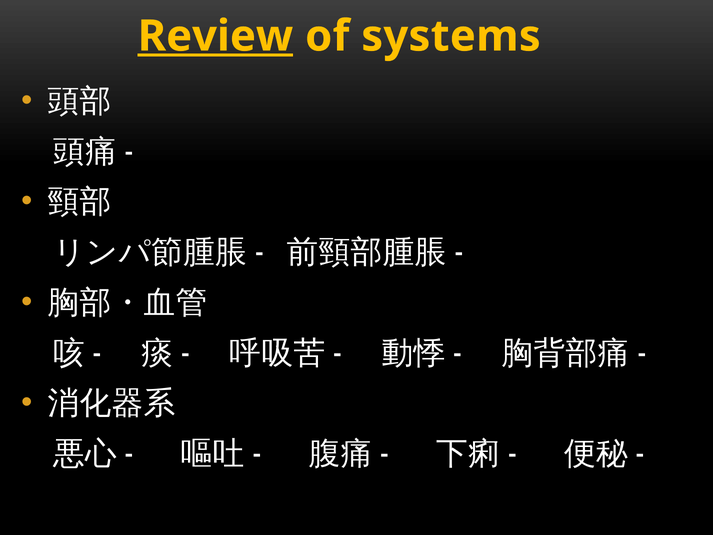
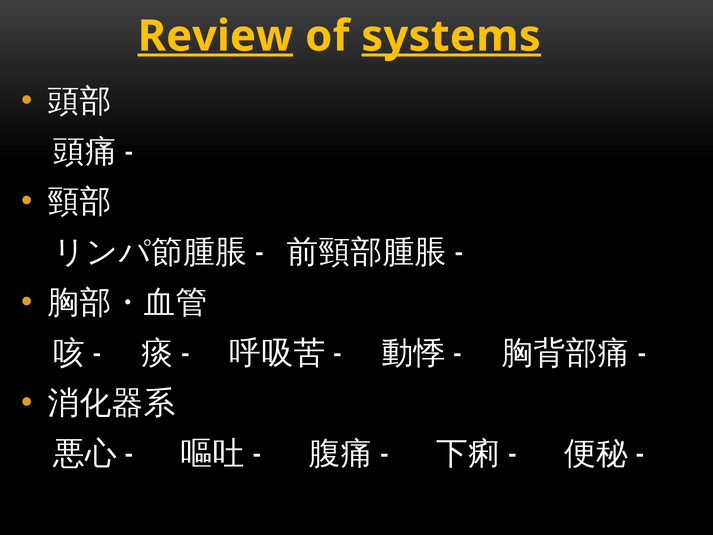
systems underline: none -> present (451, 36)
